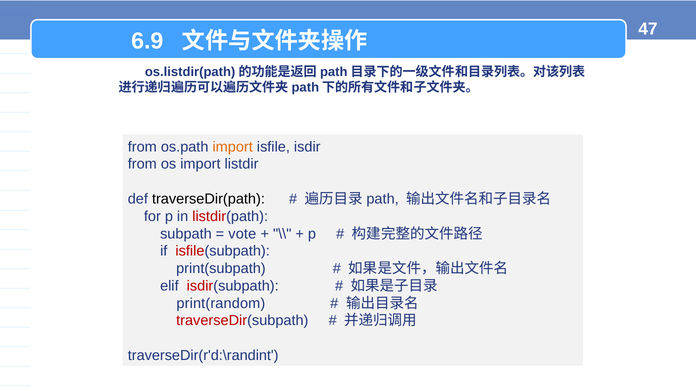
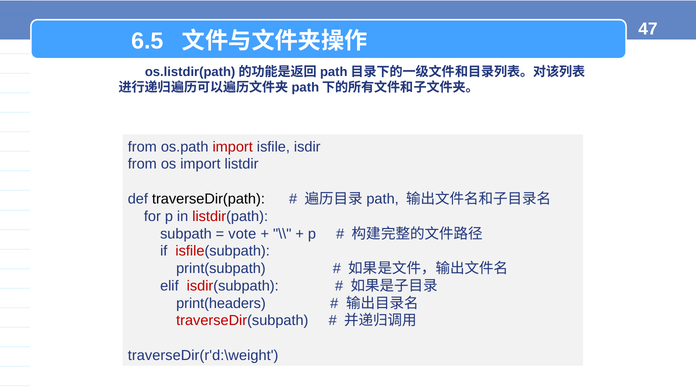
6.9: 6.9 -> 6.5 (147, 41)
import colour: orange -> red (233, 147)
print(random: print(random -> print(headers (221, 304)
traverseDir(r'd:\randint: traverseDir(r'd:\randint -> traverseDir(r'd:\weight (203, 356)
